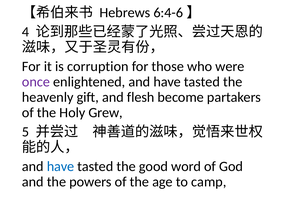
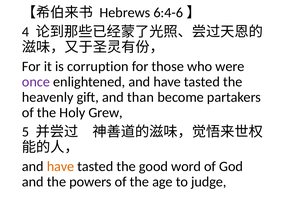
flesh: flesh -> than (141, 97)
have colour: blue -> orange (61, 166)
camp: camp -> judge (209, 182)
